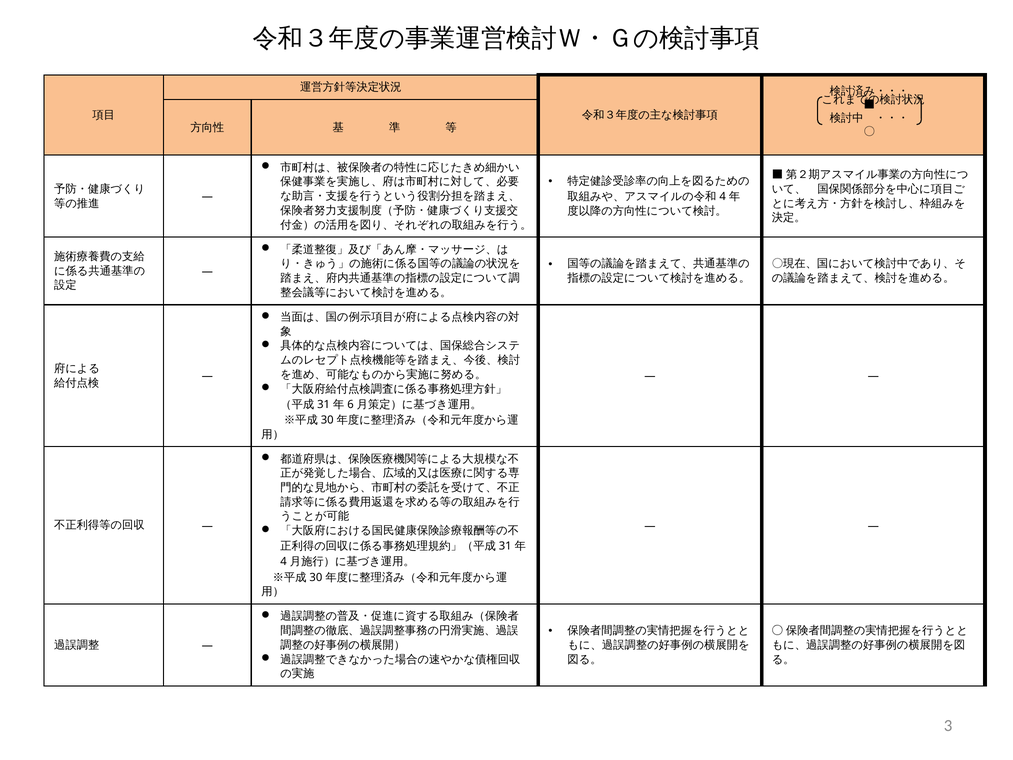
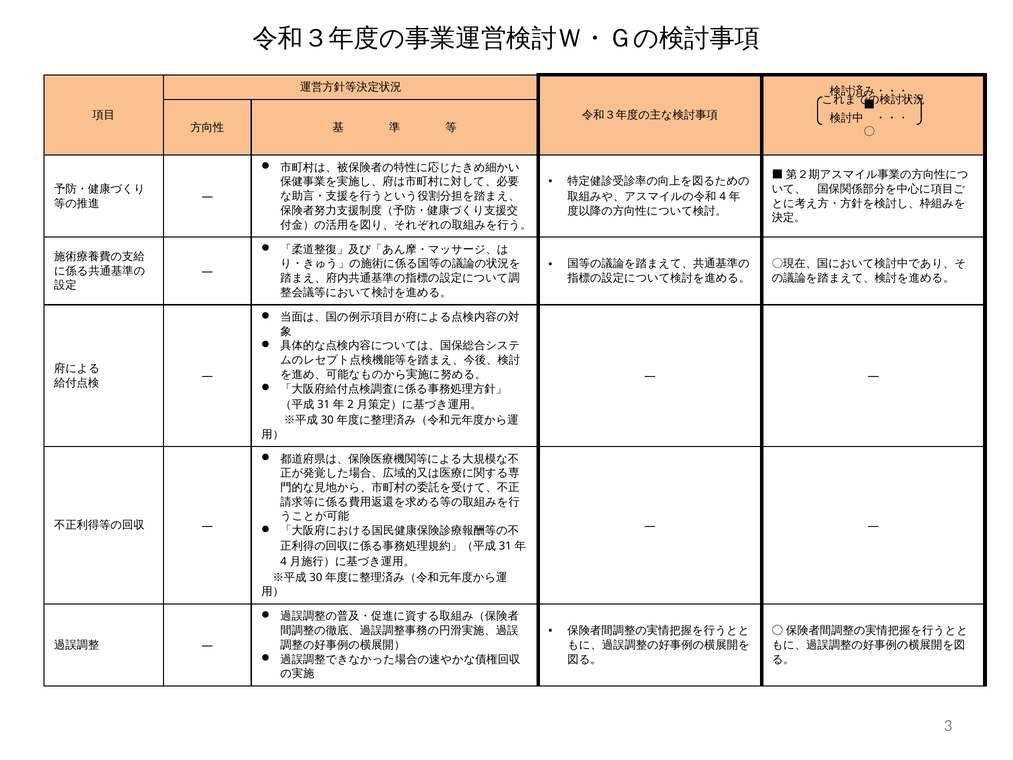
6: 6 -> 2 (350, 404)
